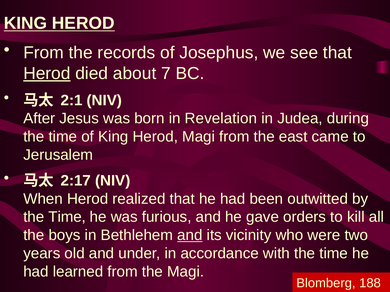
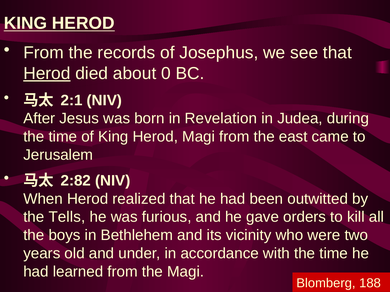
7: 7 -> 0 (166, 74)
2:17: 2:17 -> 2:82 (76, 181)
Time: Time -> Tells (67, 217)
and underline: present -> none (190, 236)
